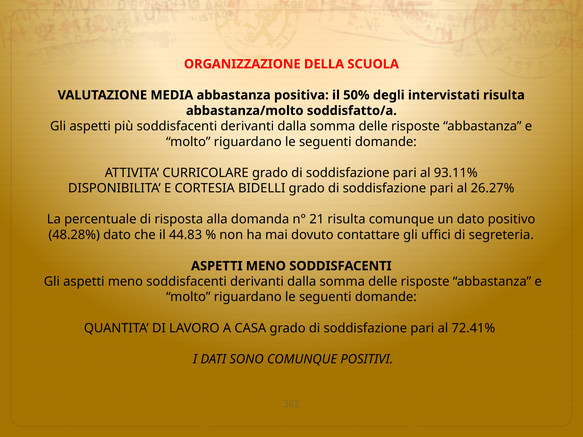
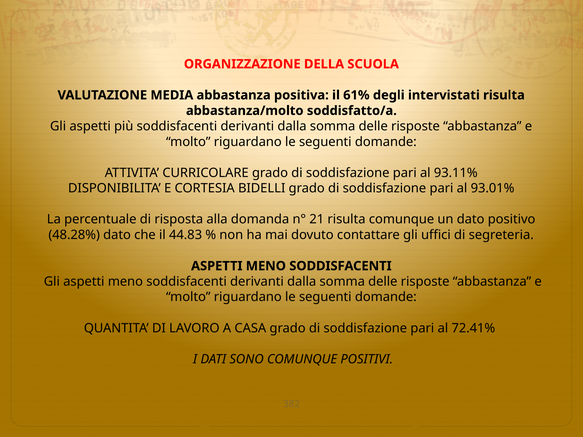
50%: 50% -> 61% (356, 95)
26.27%: 26.27% -> 93.01% (493, 188)
